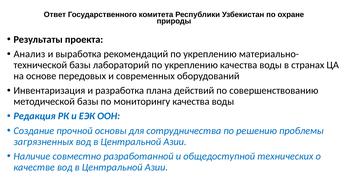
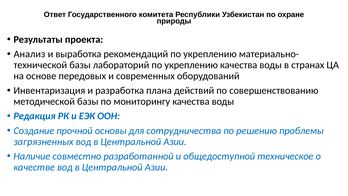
технических: технических -> техническое (285, 156)
